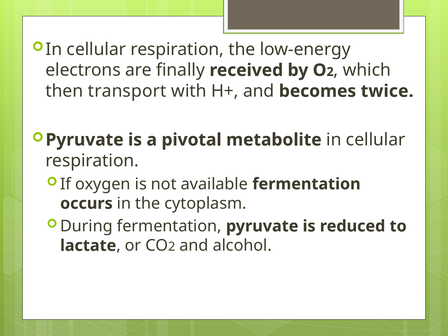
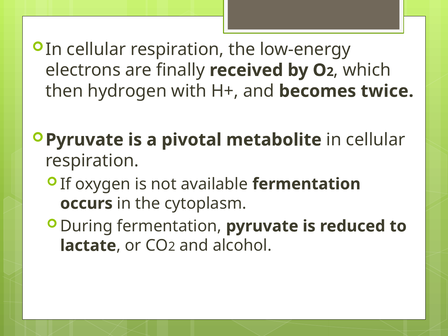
transport: transport -> hydrogen (127, 91)
